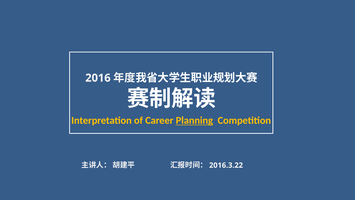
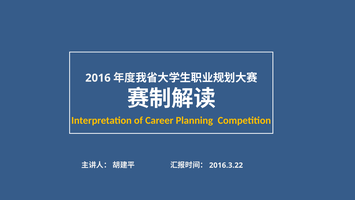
Planning underline: present -> none (194, 120)
